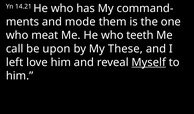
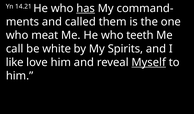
has underline: none -> present (86, 8)
mode: mode -> called (80, 22)
upon: upon -> white (57, 49)
These: These -> Spirits (125, 49)
left: left -> like (15, 62)
